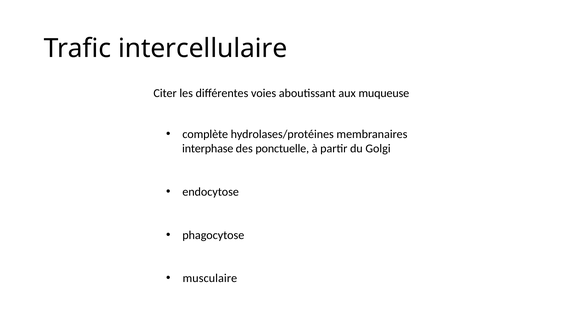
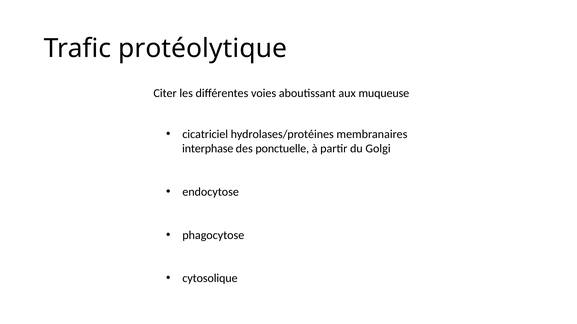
intercellulaire: intercellulaire -> protéolytique (203, 48)
complète: complète -> cicatriciel (205, 135)
musculaire: musculaire -> cytosolique (210, 279)
